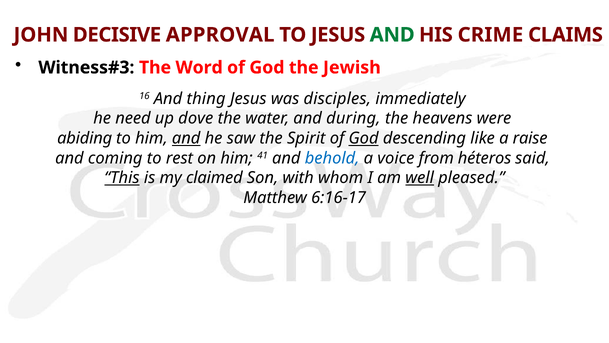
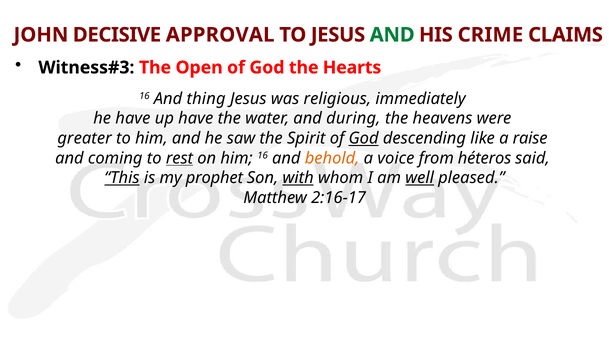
Word: Word -> Open (199, 67)
Jewish: Jewish -> Hearts (352, 67)
disciples: disciples -> religious (337, 99)
he need: need -> have (133, 118)
up dove: dove -> have (196, 118)
abiding: abiding -> greater (85, 138)
and underline: present -> none (186, 138)
rest underline: none -> present (179, 158)
him 41: 41 -> 16 (263, 155)
behold colour: blue -> orange (332, 158)
claimed: claimed -> prophet (214, 178)
with underline: none -> present (298, 178)
6:16-17: 6:16-17 -> 2:16-17 (339, 198)
